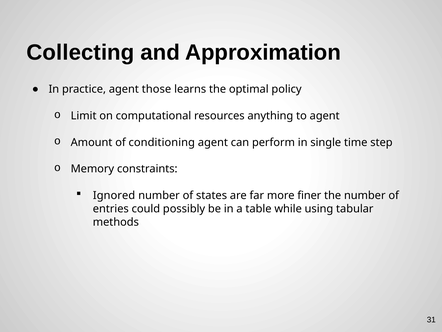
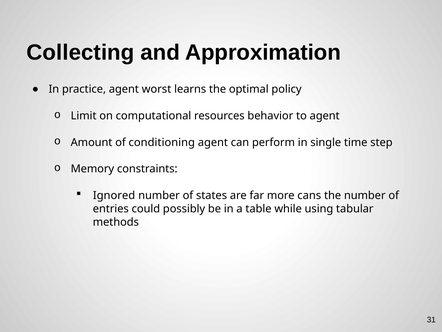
those: those -> worst (157, 89)
anything: anything -> behavior (270, 116)
finer: finer -> cans (309, 195)
